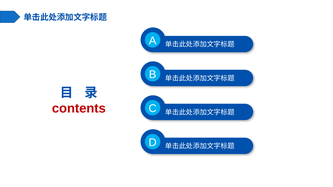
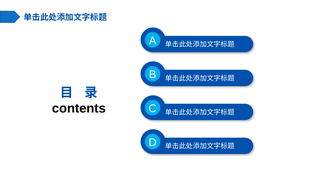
contents colour: red -> black (79, 109)
